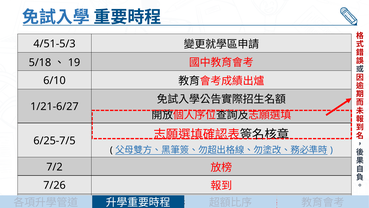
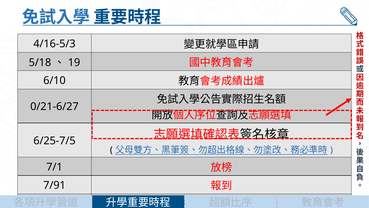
4/51-5/3: 4/51-5/3 -> 4/16-5/3 (54, 44)
1/21-6/27: 1/21-6/27 -> 0/21-6/27 (54, 106)
7/2: 7/2 -> 7/1 (54, 167)
7/26: 7/26 -> 7/91 (54, 185)
